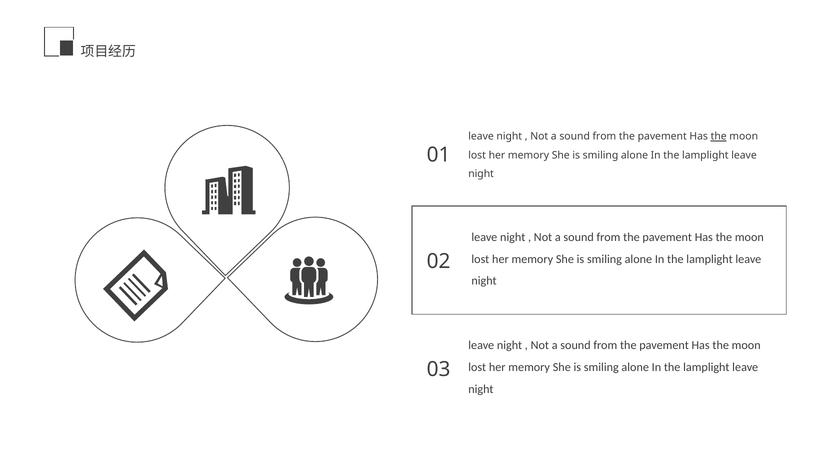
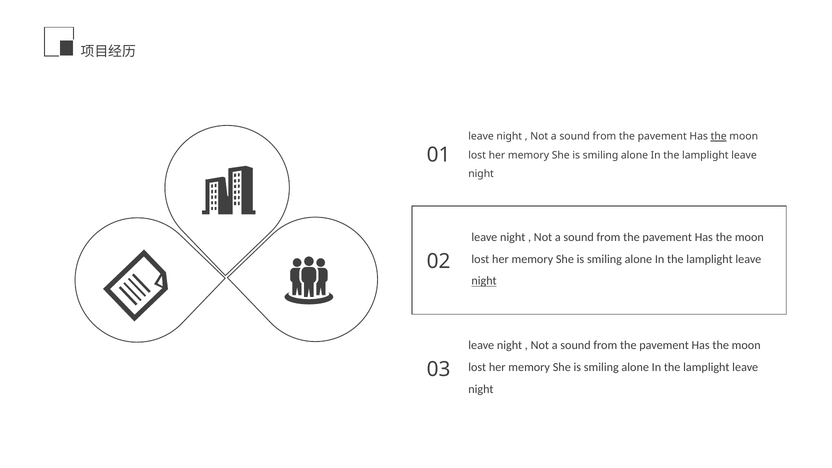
night underline: none -> present (484, 281)
